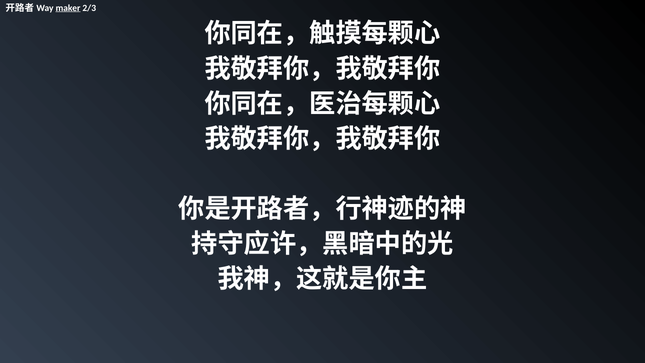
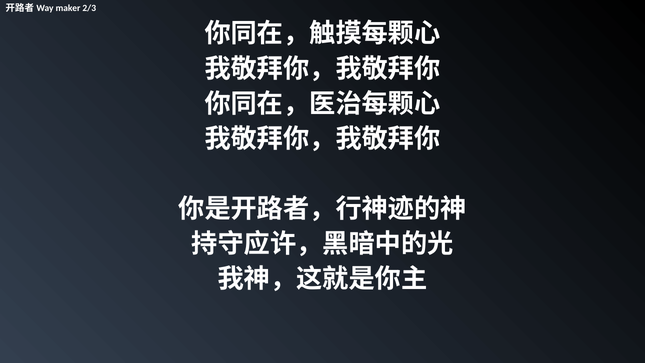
maker underline: present -> none (68, 8)
